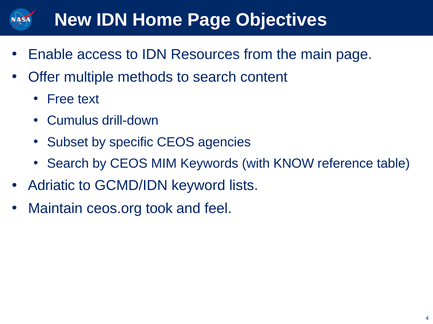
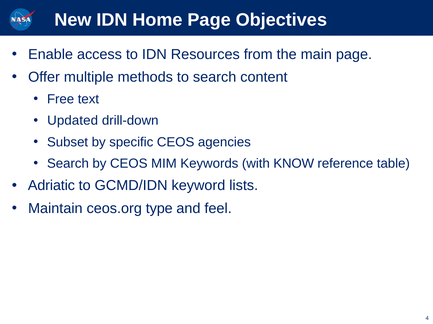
Cumulus: Cumulus -> Updated (73, 121)
took: took -> type (159, 209)
